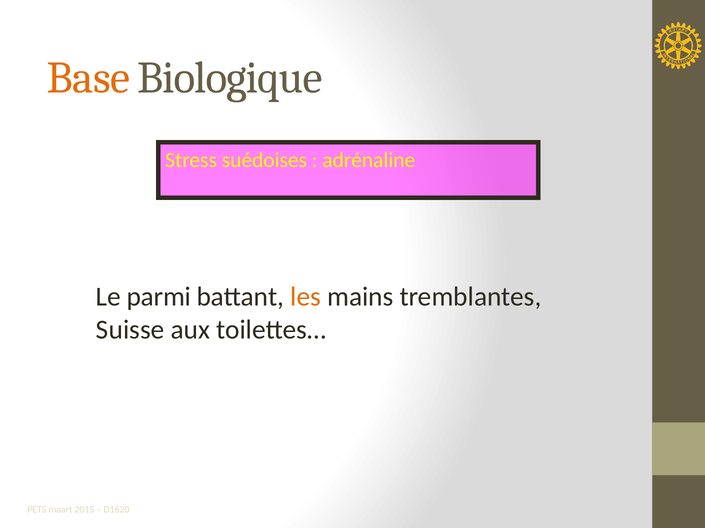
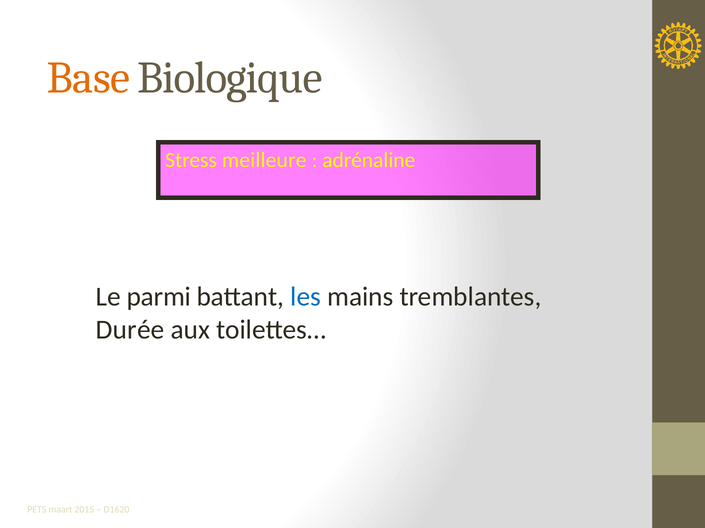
suédoises: suédoises -> meilleure (264, 160)
les colour: orange -> blue (306, 297)
Suisse: Suisse -> Durée (130, 330)
